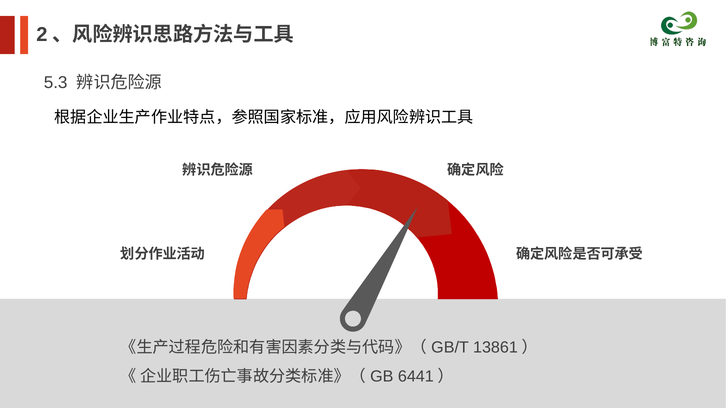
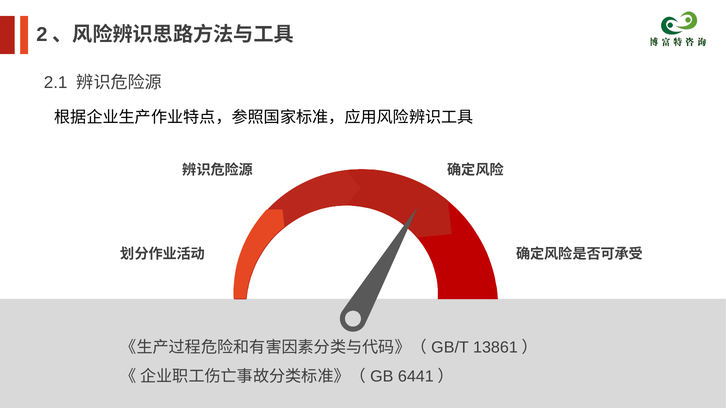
5.3: 5.3 -> 2.1 (56, 83)
